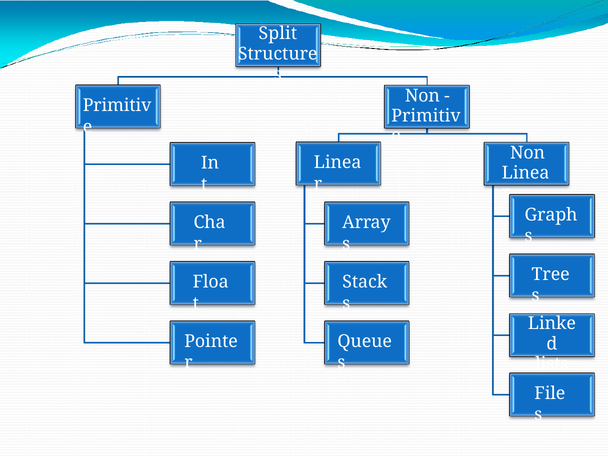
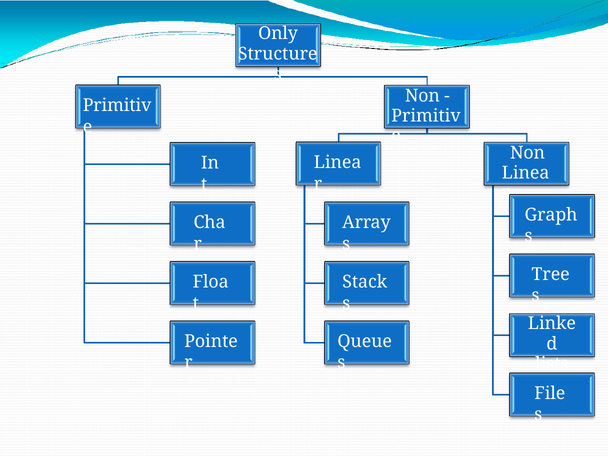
Split: Split -> Only (278, 33)
